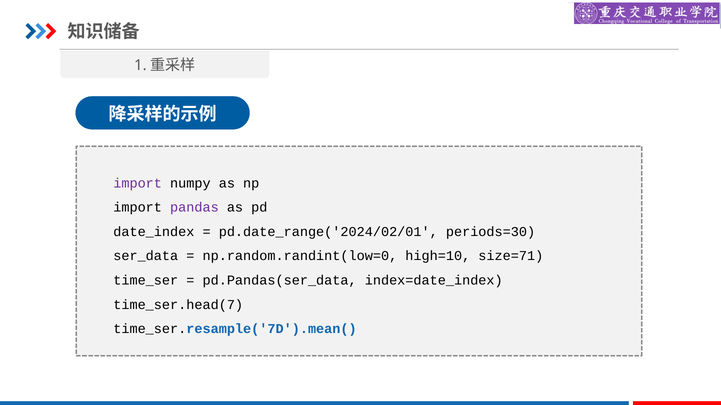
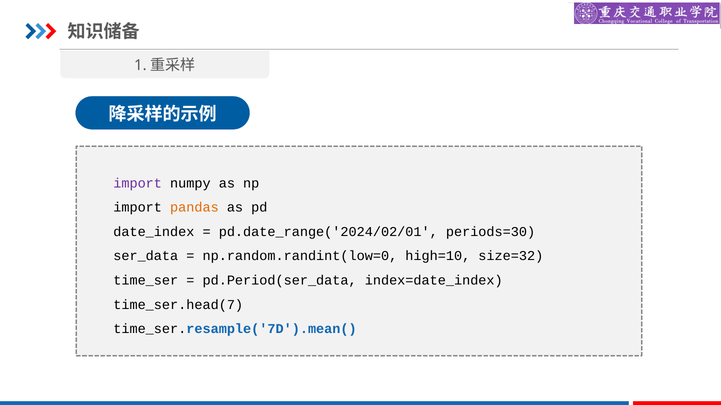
pandas colour: purple -> orange (194, 208)
size=71: size=71 -> size=32 (511, 256)
pd.Pandas(ser_data: pd.Pandas(ser_data -> pd.Period(ser_data (280, 281)
